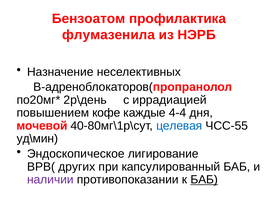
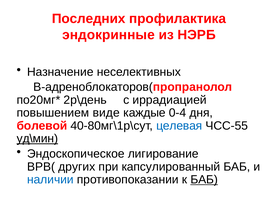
Бензоатом: Бензоатом -> Последних (89, 19)
флумазенила: флумазенила -> эндокринные (108, 35)
кофе: кофе -> виде (106, 113)
4-4: 4-4 -> 0-4 (178, 113)
мочевой: мочевой -> болевой (42, 126)
уд\мин underline: none -> present (37, 139)
наличии colour: purple -> blue (50, 180)
